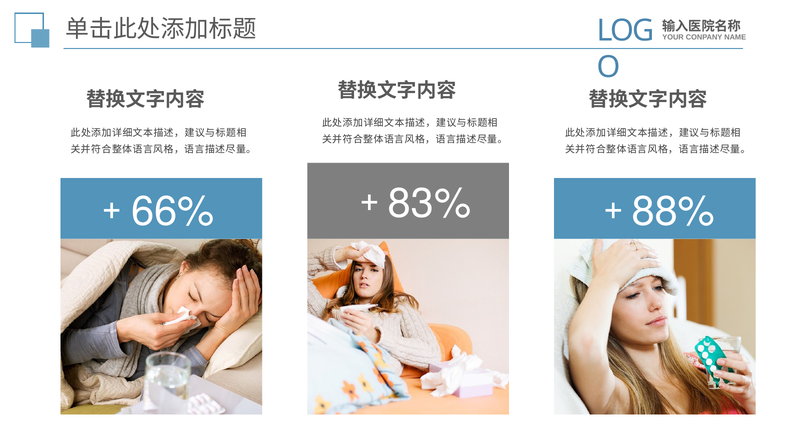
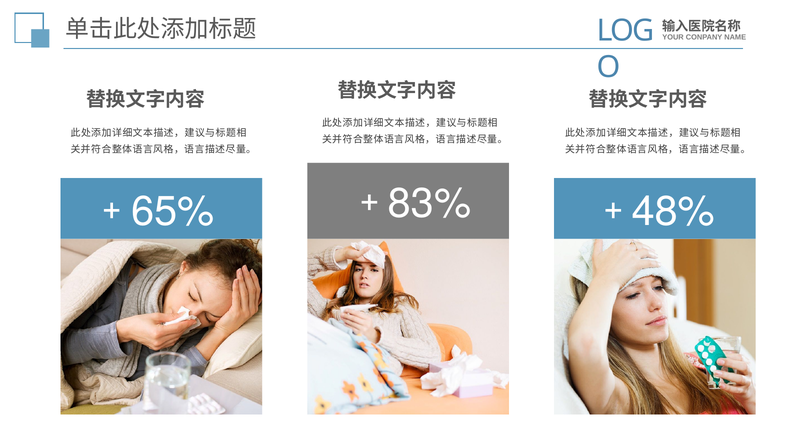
66%: 66% -> 65% (173, 211)
88%: 88% -> 48% (673, 211)
